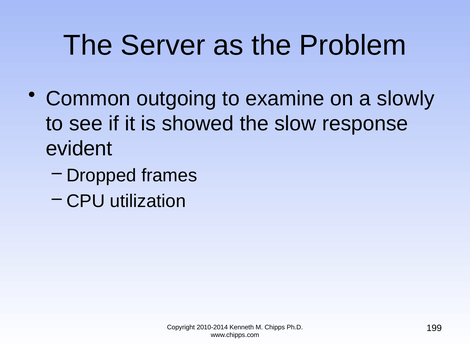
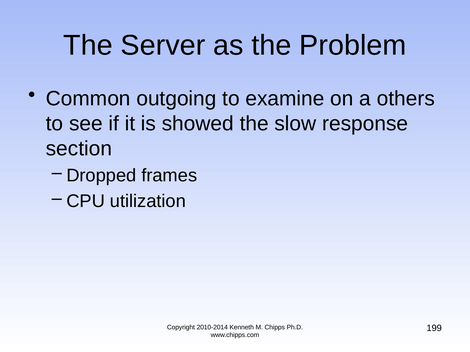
slowly: slowly -> others (406, 99)
evident: evident -> section (79, 149)
